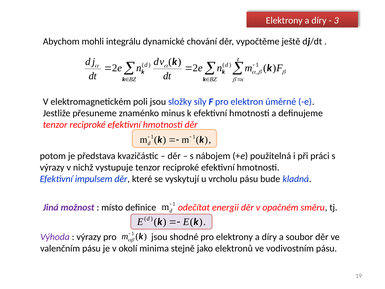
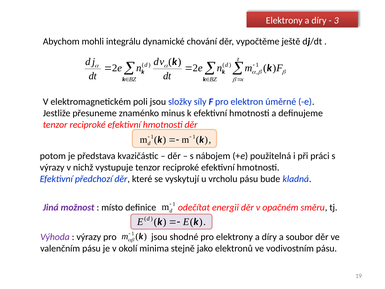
impulsem: impulsem -> předchozí (94, 179)
